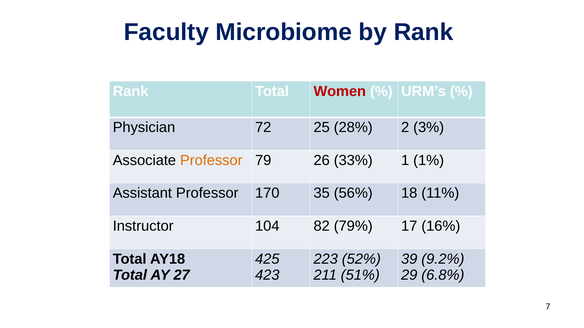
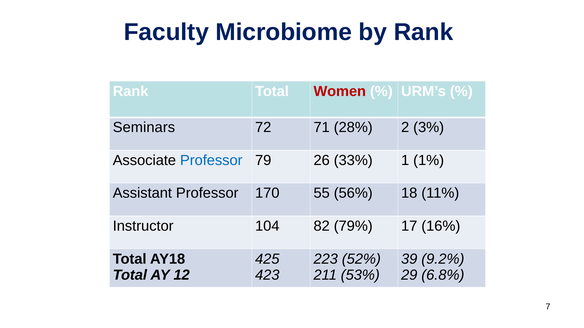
Physician: Physician -> Seminars (144, 128)
25: 25 -> 71 (322, 128)
Professor colour: orange -> blue (211, 160)
35: 35 -> 55 (322, 193)
27: 27 -> 12 (182, 276)
51%: 51% -> 53% (360, 276)
